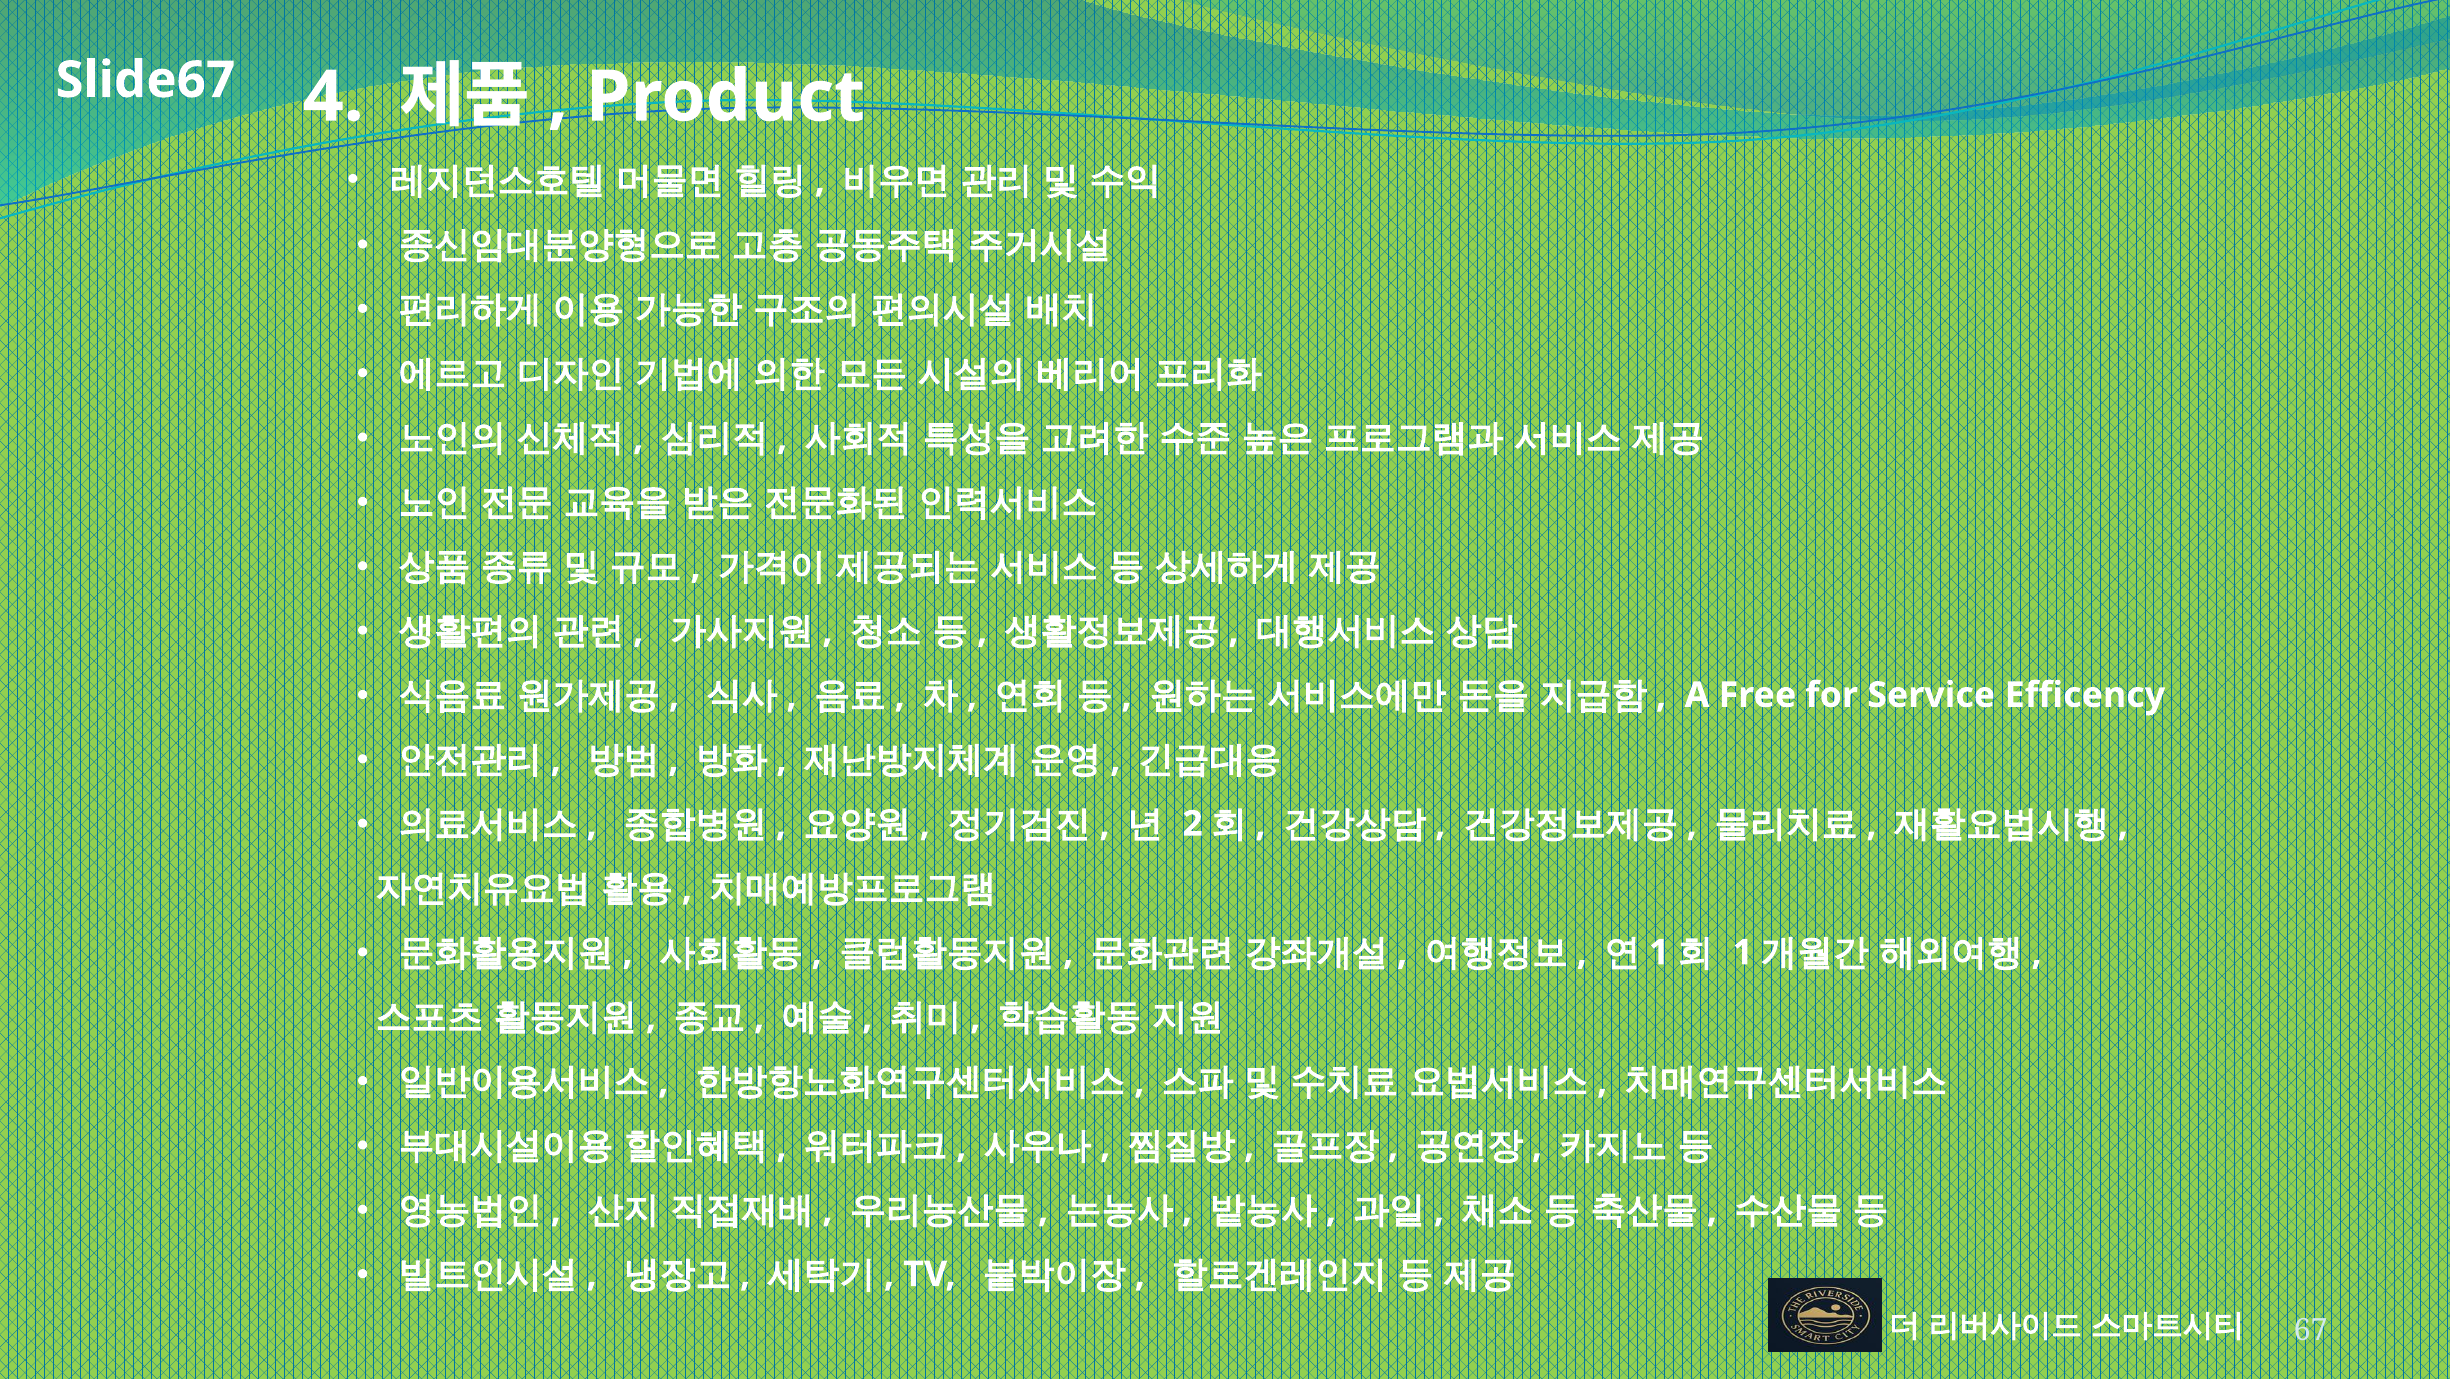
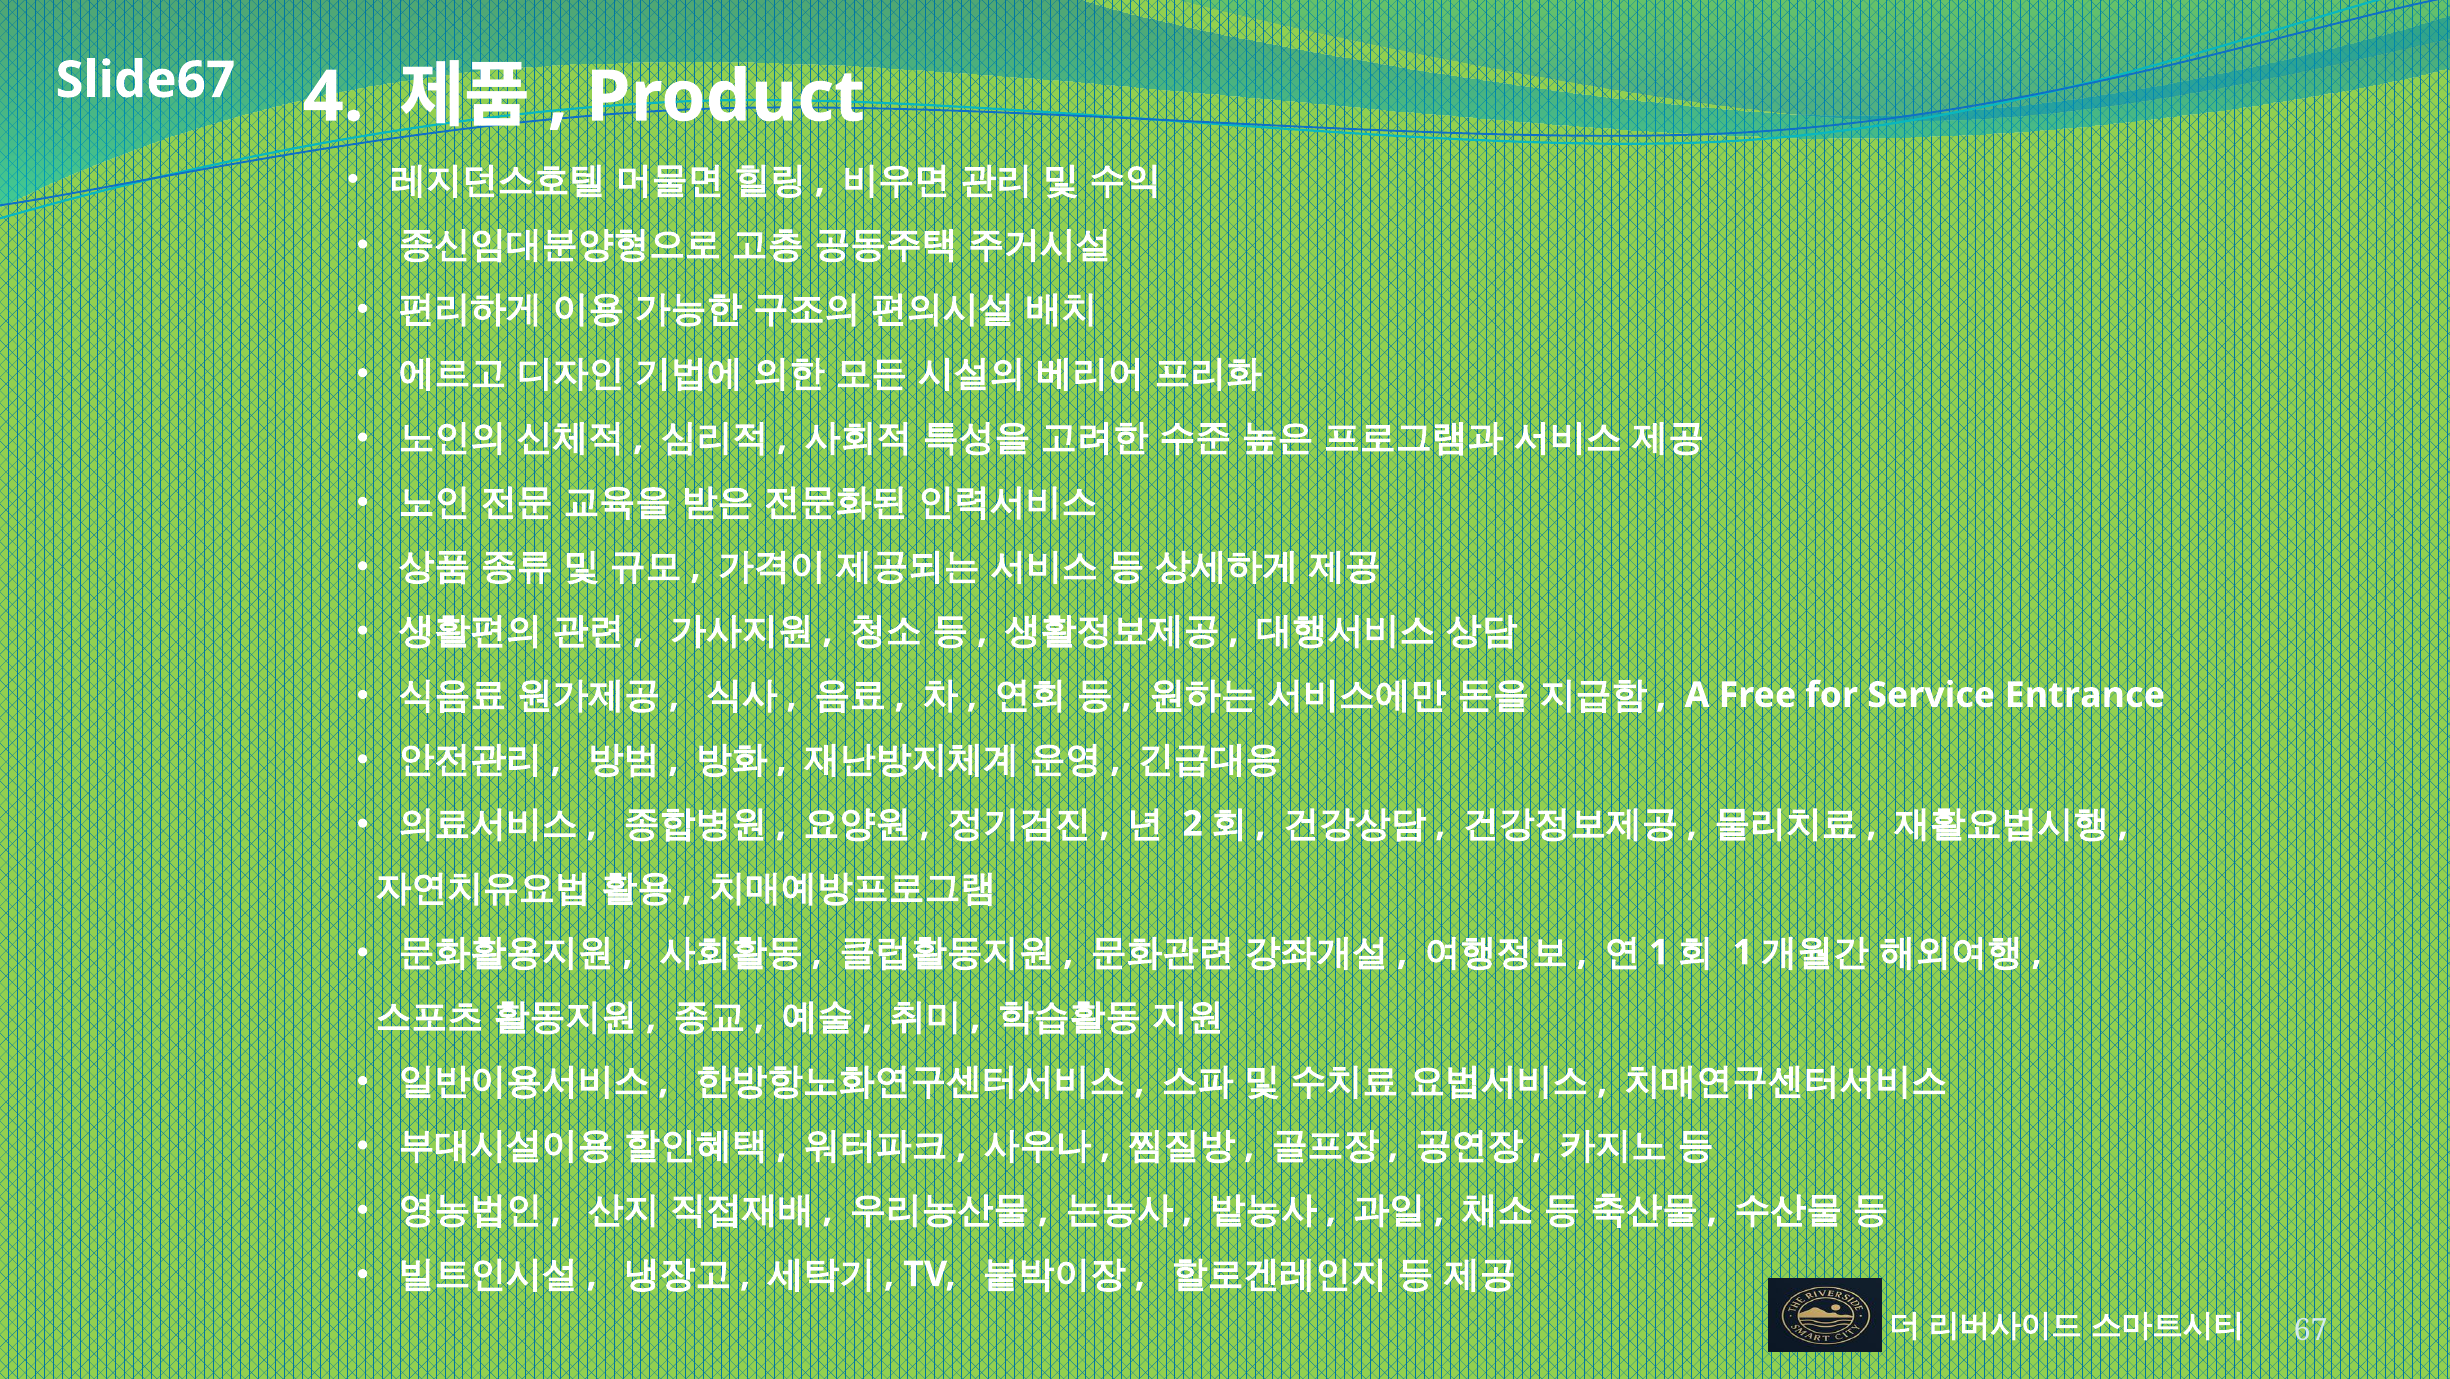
Efficency: Efficency -> Entrance (2085, 695)
